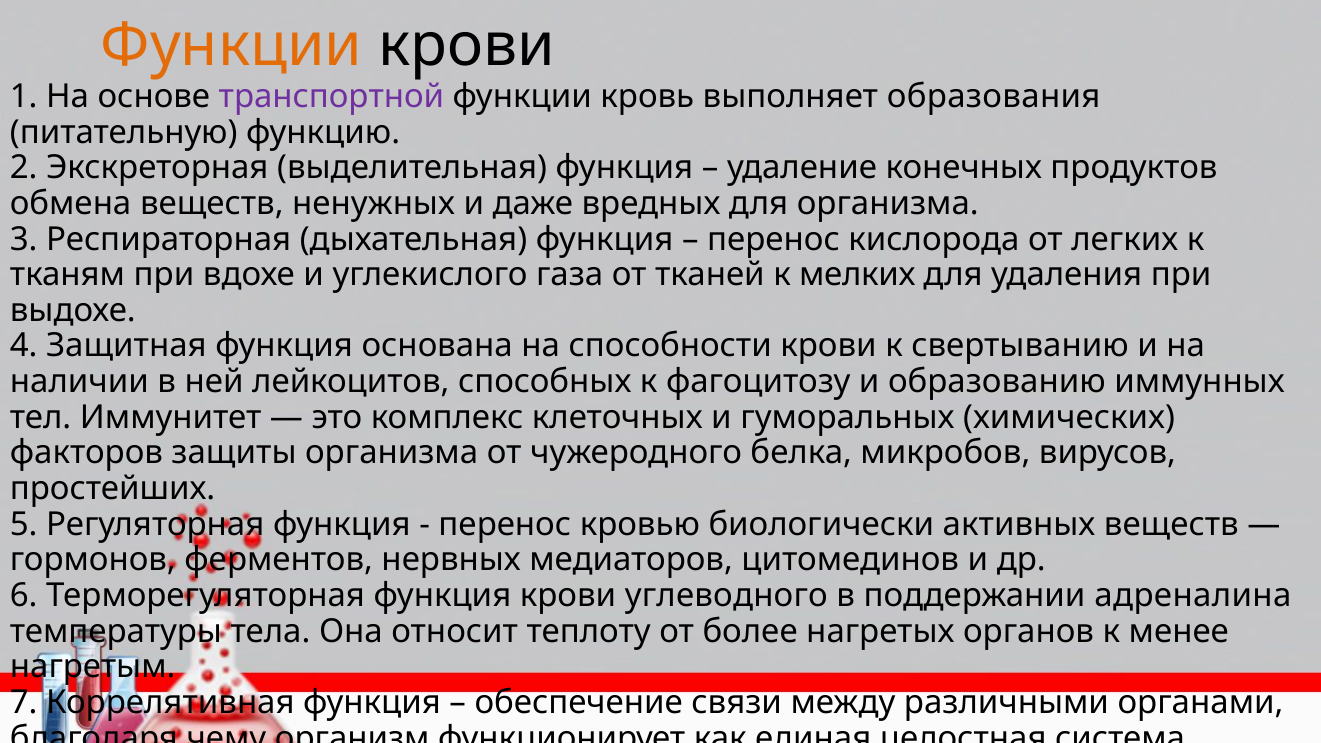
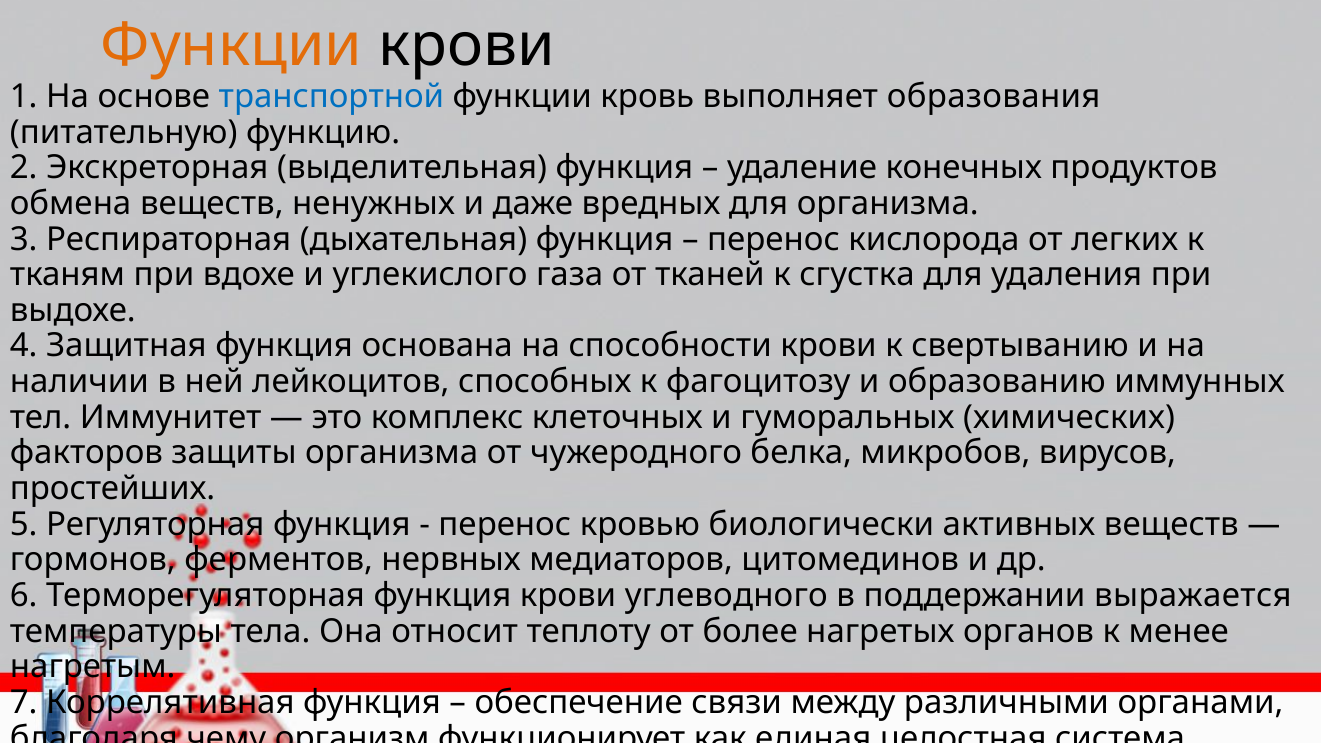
транспортной colour: purple -> blue (331, 97)
мелких: мелких -> сгустка (857, 275)
адреналина: адреналина -> выражается (1193, 596)
